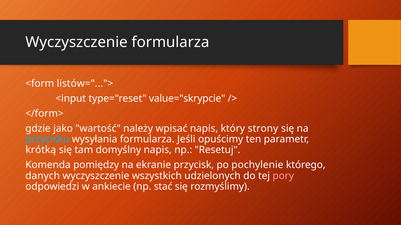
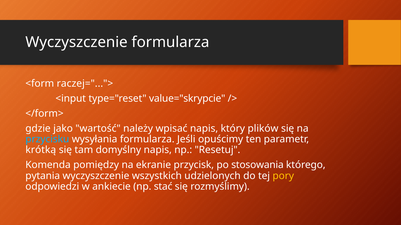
listów="...">: listów="..."> -> raczej="..."> (85, 84)
strony: strony -> plików (263, 129)
pochylenie: pochylenie -> stosowania (257, 165)
danych: danych -> pytania (43, 176)
pory colour: pink -> yellow (283, 176)
